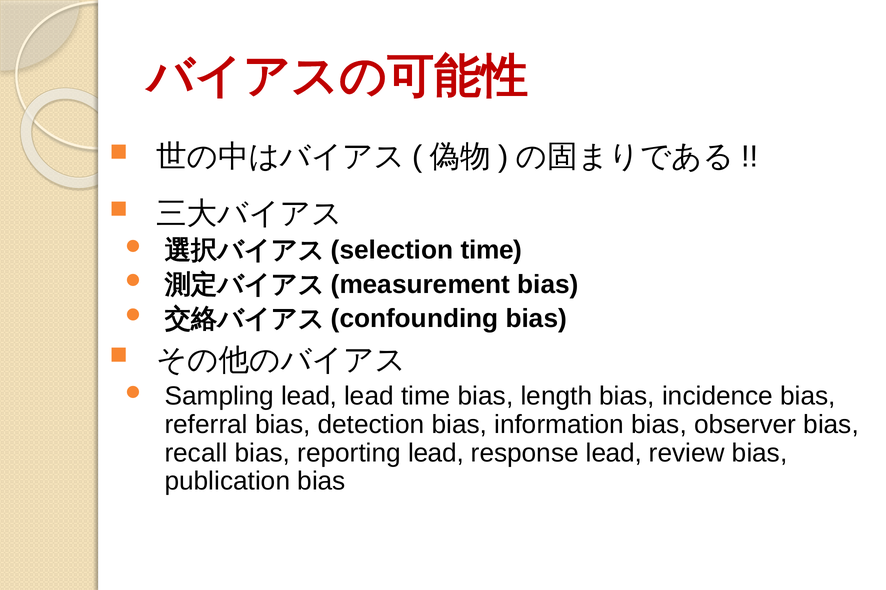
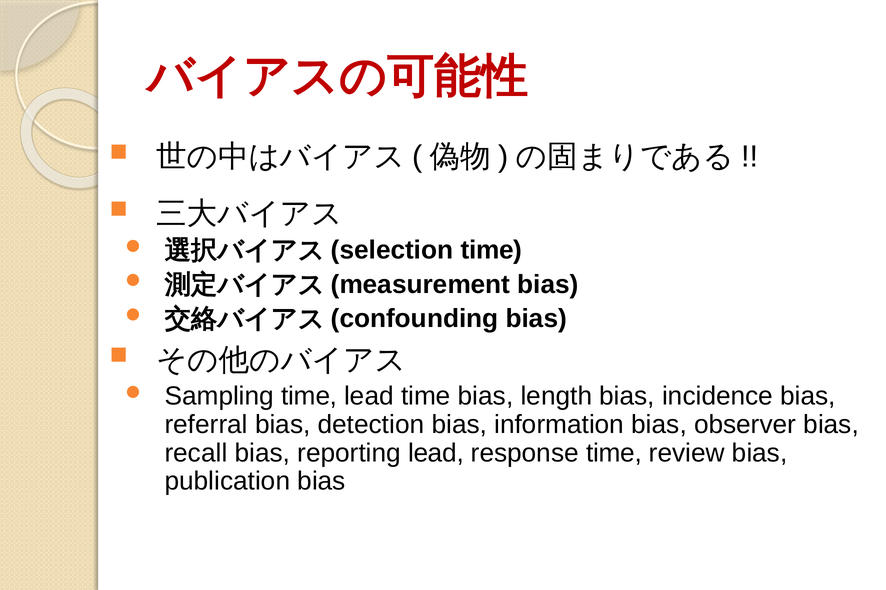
Sampling lead: lead -> time (309, 397)
response lead: lead -> time (614, 453)
